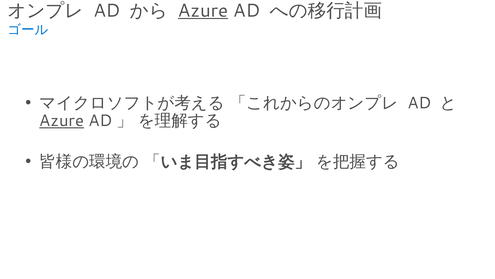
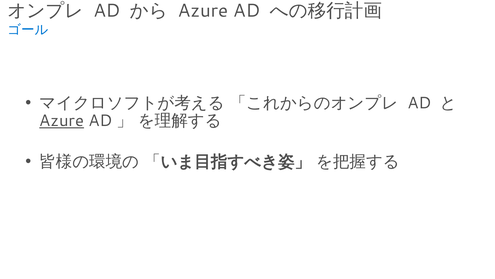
Azure underline: present -> none (203, 11)
